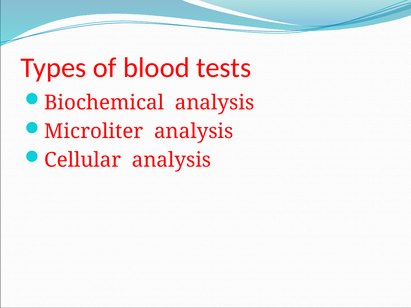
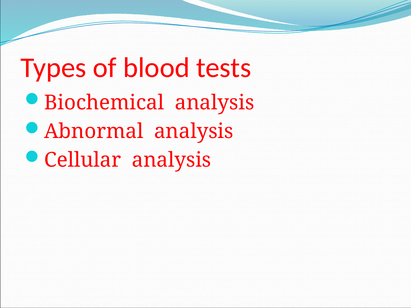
Microliter: Microliter -> Abnormal (94, 132)
